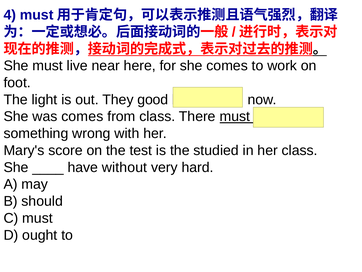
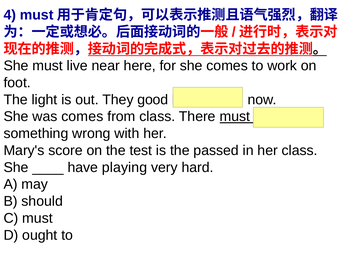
studied: studied -> passed (216, 150)
without: without -> playing (125, 167)
